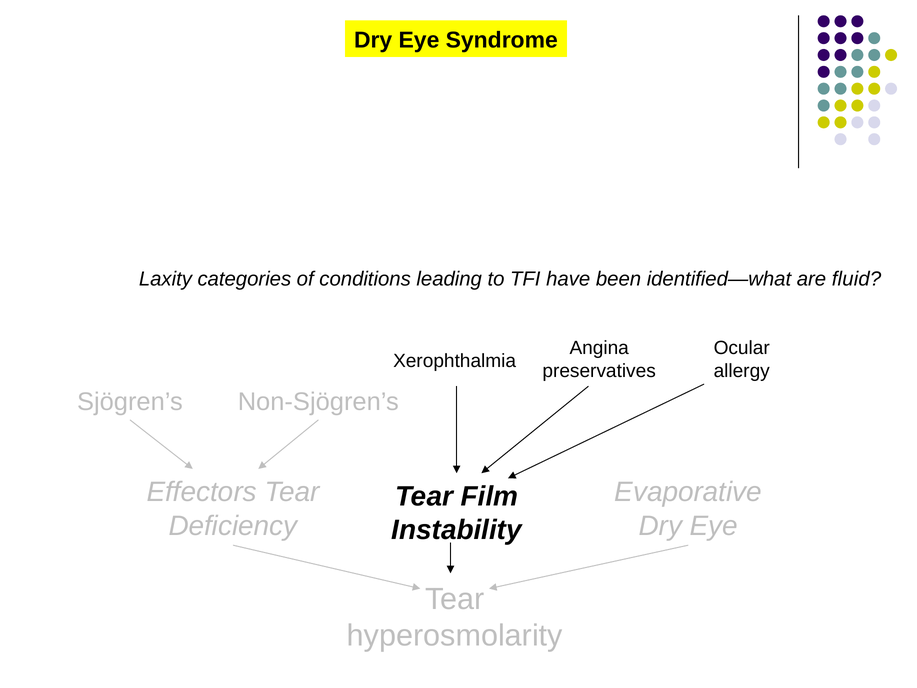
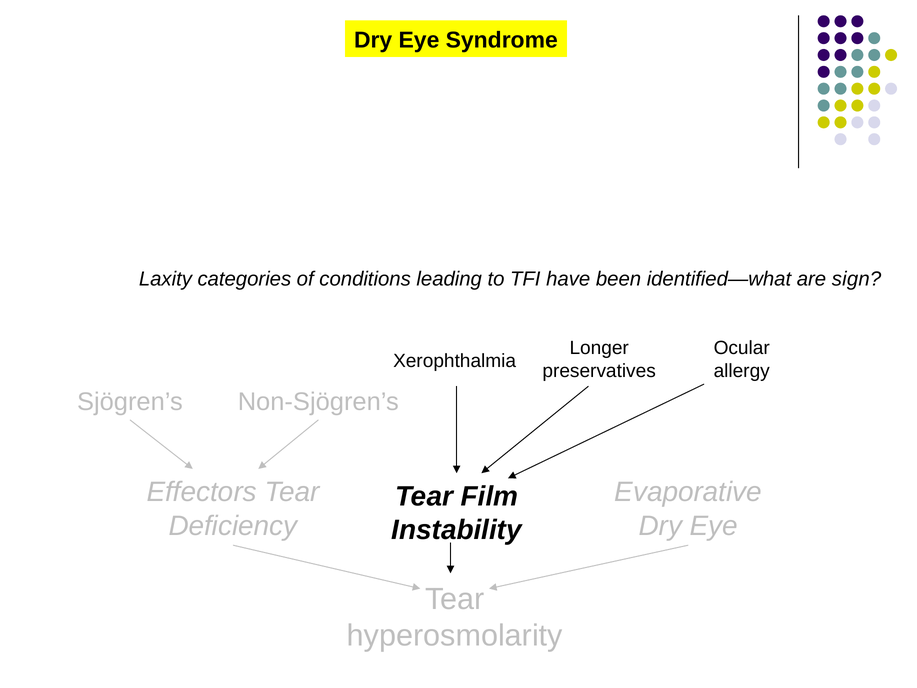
fluid: fluid -> sign (857, 279)
Angina: Angina -> Longer (599, 348)
